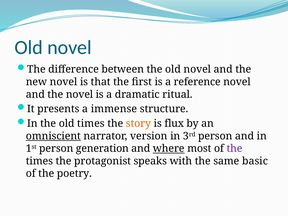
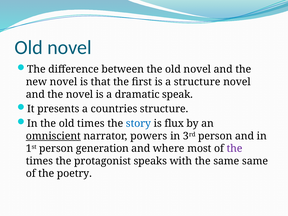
a reference: reference -> structure (197, 82)
ritual: ritual -> speak (178, 94)
immense: immense -> countries (114, 109)
story colour: orange -> blue (139, 124)
version: version -> powers (149, 136)
where underline: present -> none (169, 149)
same basic: basic -> same (255, 161)
